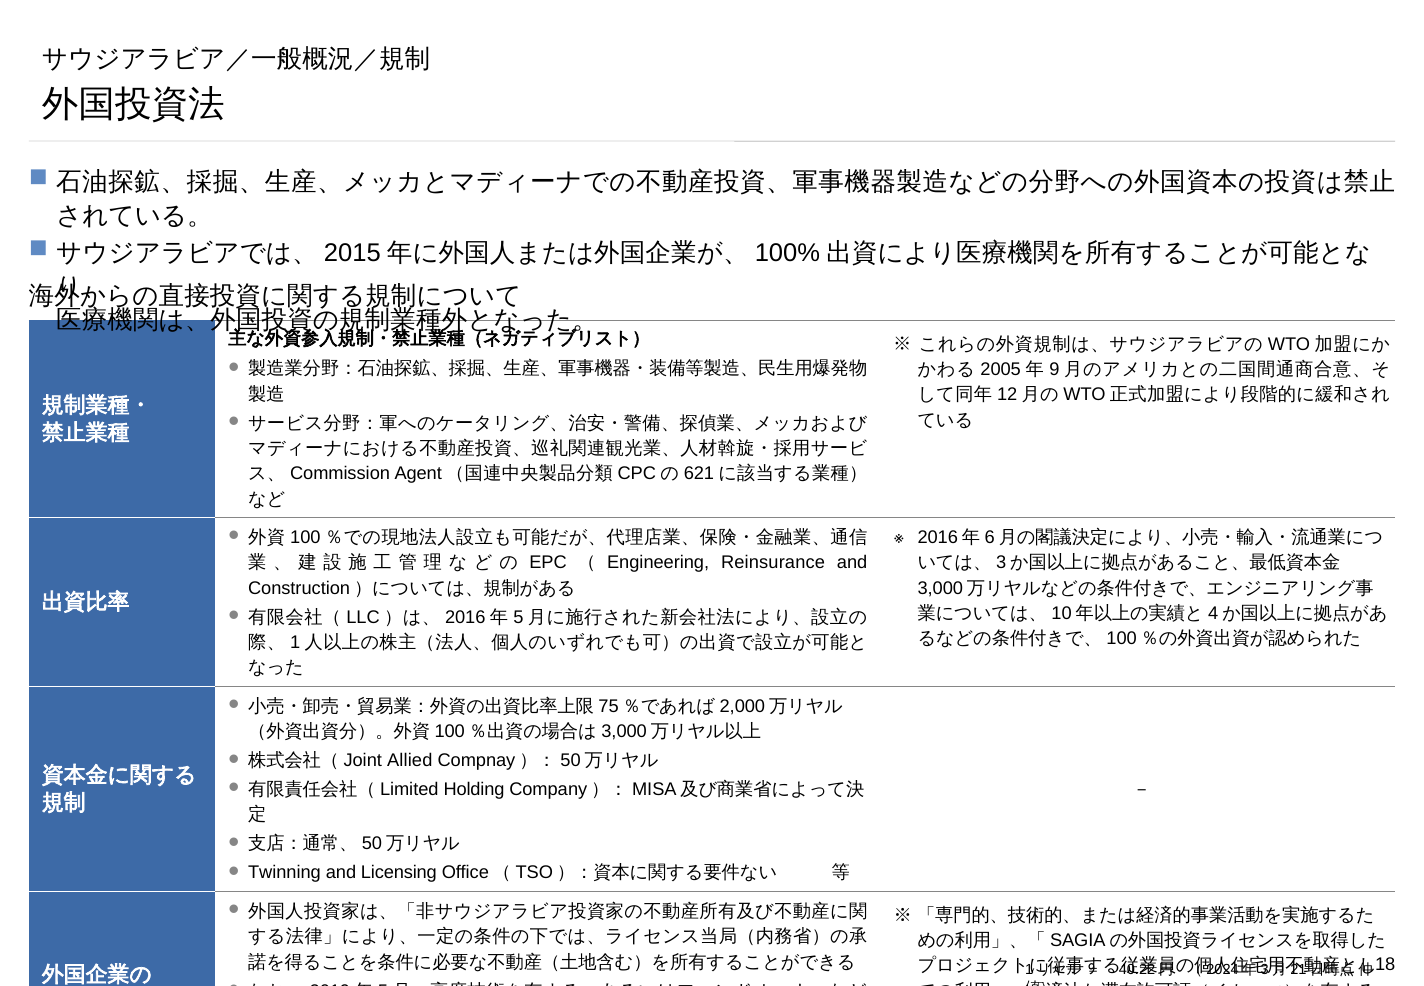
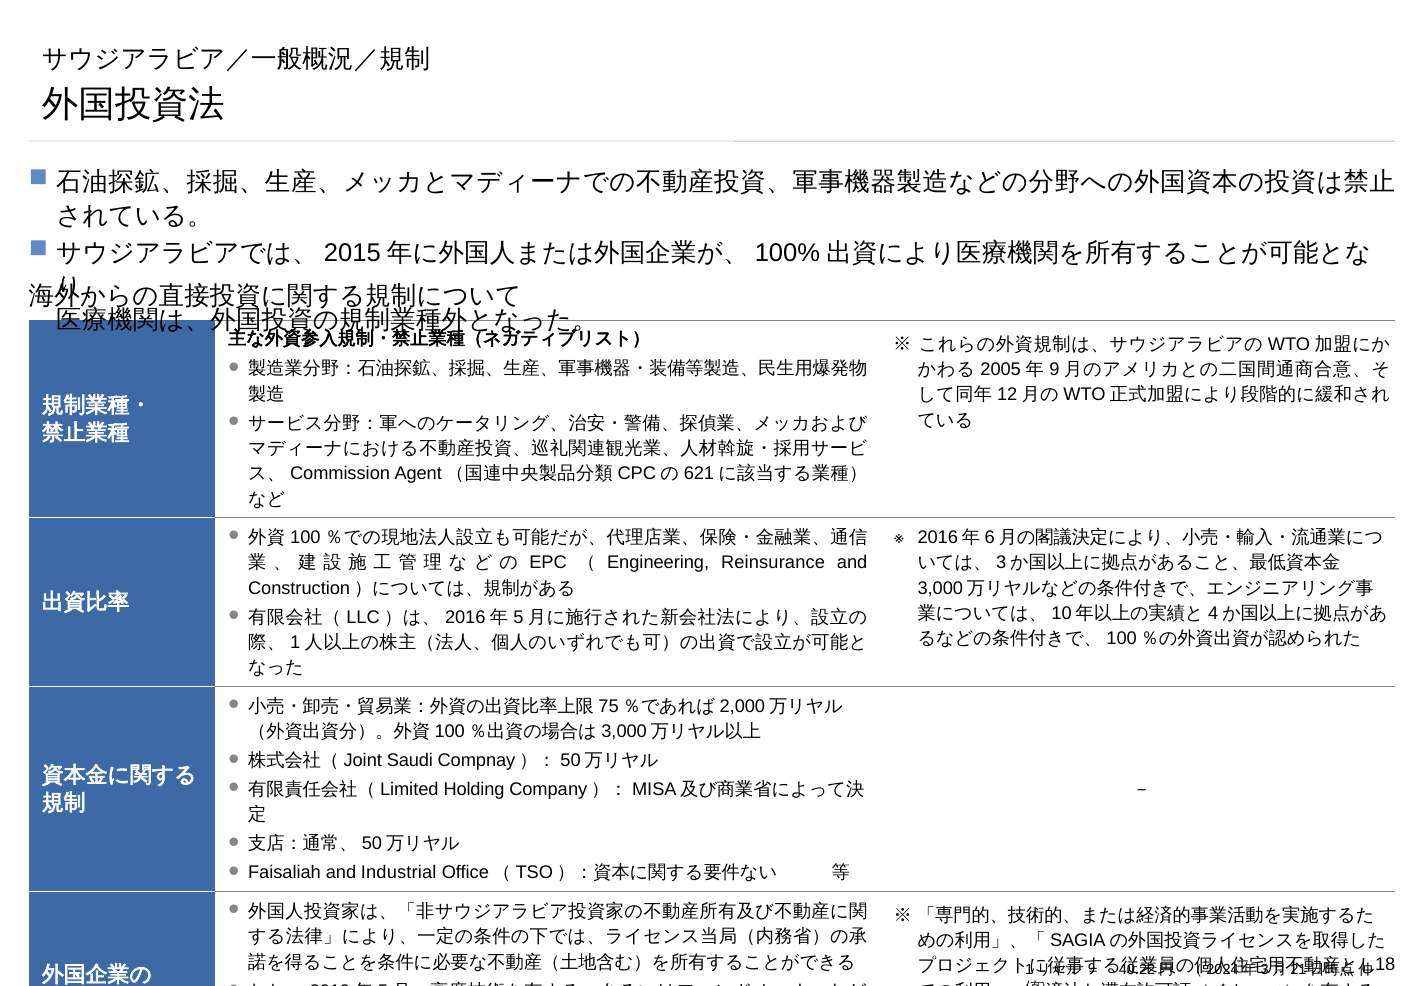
Allied: Allied -> Saudi (410, 761)
Twinning: Twinning -> Faisaliah (284, 873)
Licensing: Licensing -> Industrial (399, 873)
